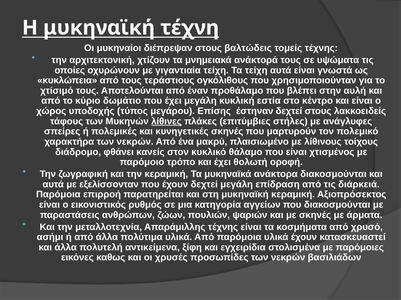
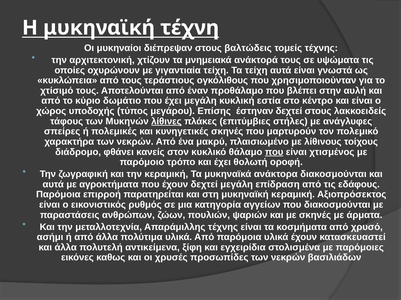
που underline: none -> present (274, 152)
εξελίσσονταν: εξελίσσονταν -> αγροκτήματα (109, 185)
διάρκειά: διάρκειά -> εδάφους (359, 185)
